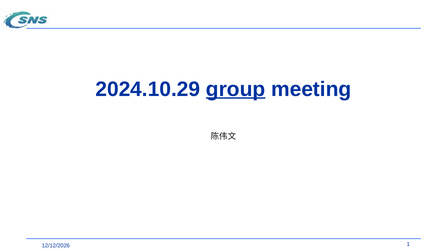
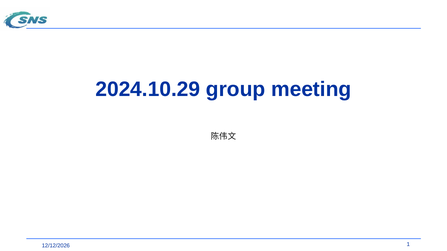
group underline: present -> none (236, 89)
